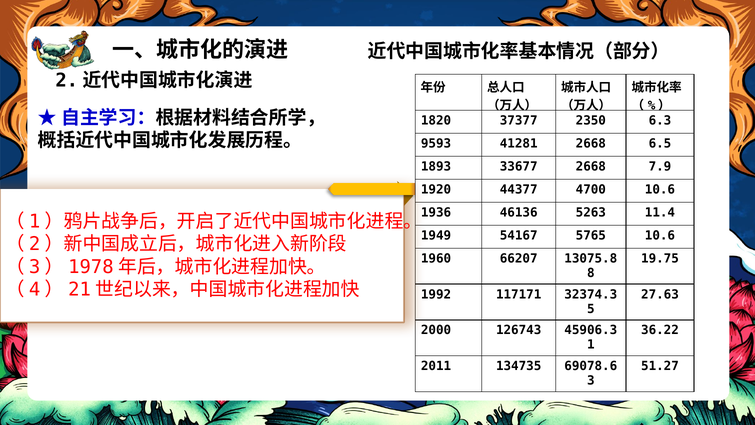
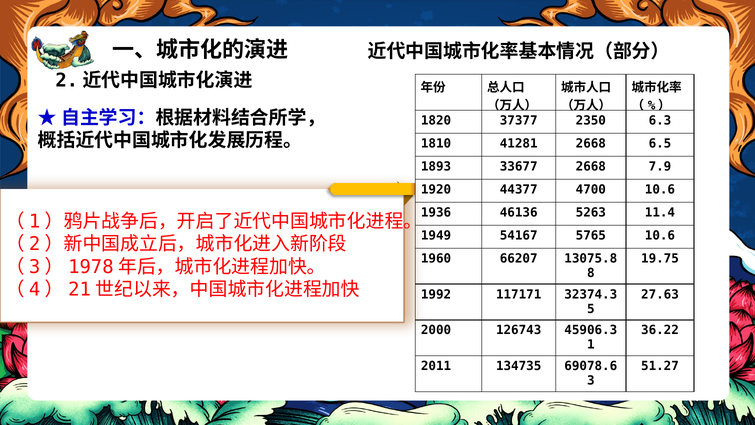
9593: 9593 -> 1810 (436, 143)
